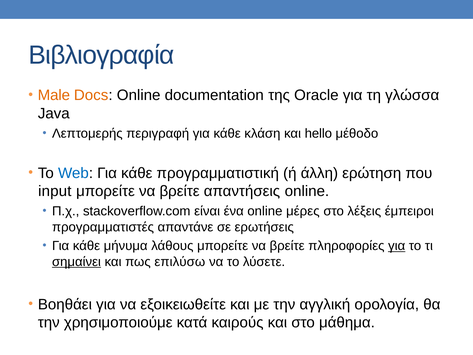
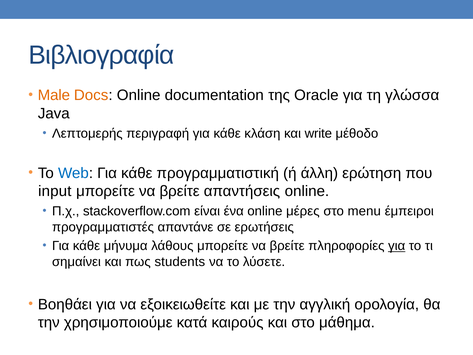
hello: hello -> write (318, 133)
λέξεις: λέξεις -> menu (364, 211)
σημαίνει underline: present -> none (76, 262)
επιλύσω: επιλύσω -> students (180, 262)
